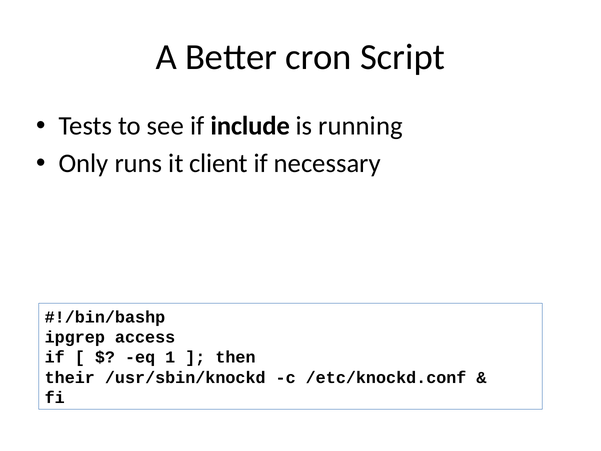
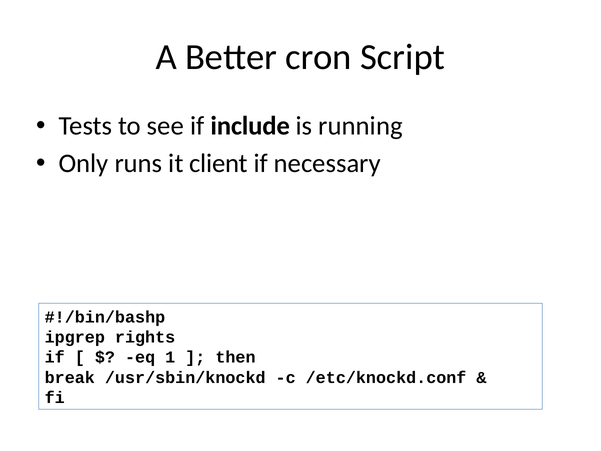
access: access -> rights (145, 337)
their: their -> break (70, 377)
